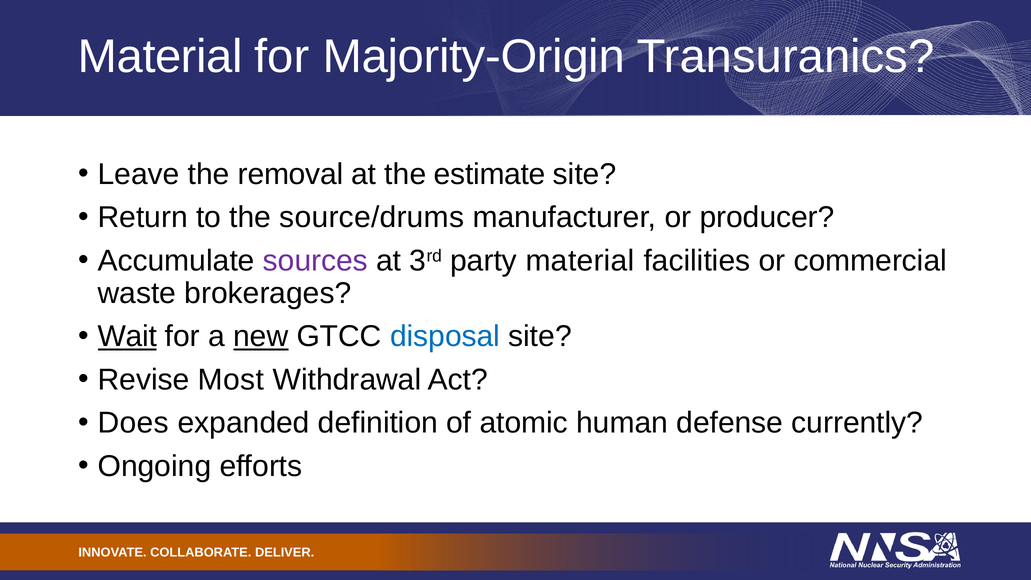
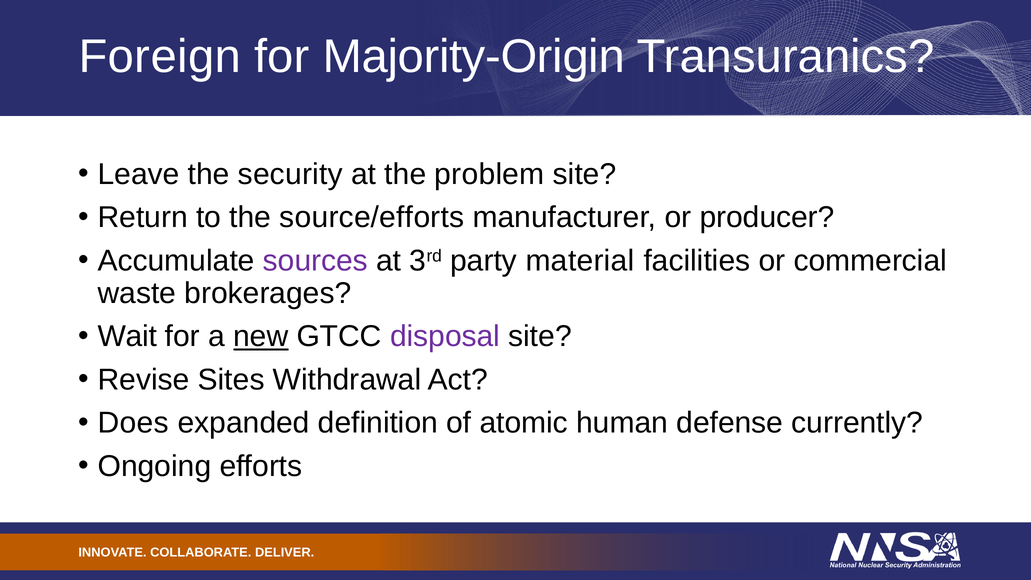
Material: Material -> Foreign (160, 57)
removal: removal -> security (290, 174)
estimate: estimate -> problem (489, 174)
source/drums: source/drums -> source/efforts (372, 217)
Wait underline: present -> none (127, 336)
disposal colour: blue -> purple (445, 336)
Most: Most -> Sites (231, 380)
